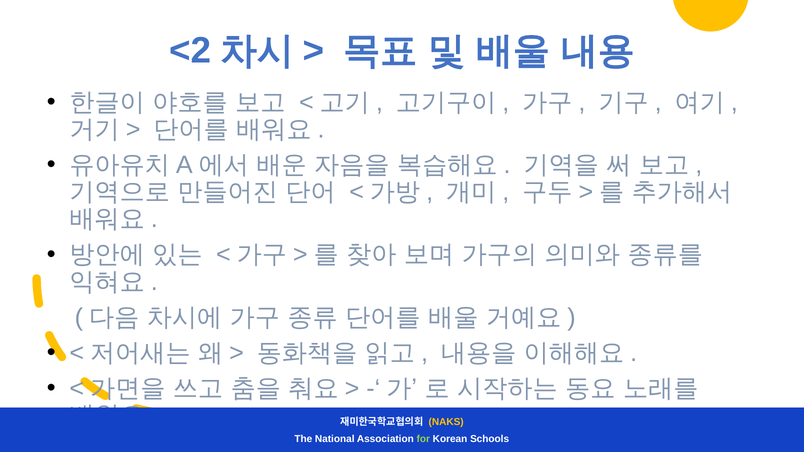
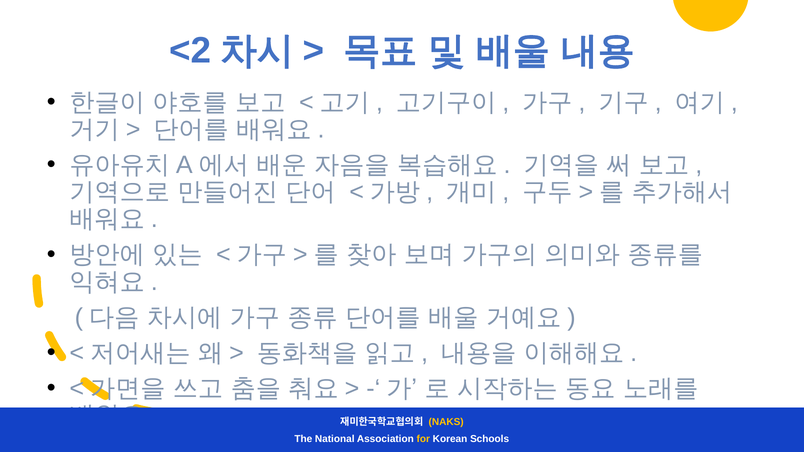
for colour: light green -> yellow (423, 439)
